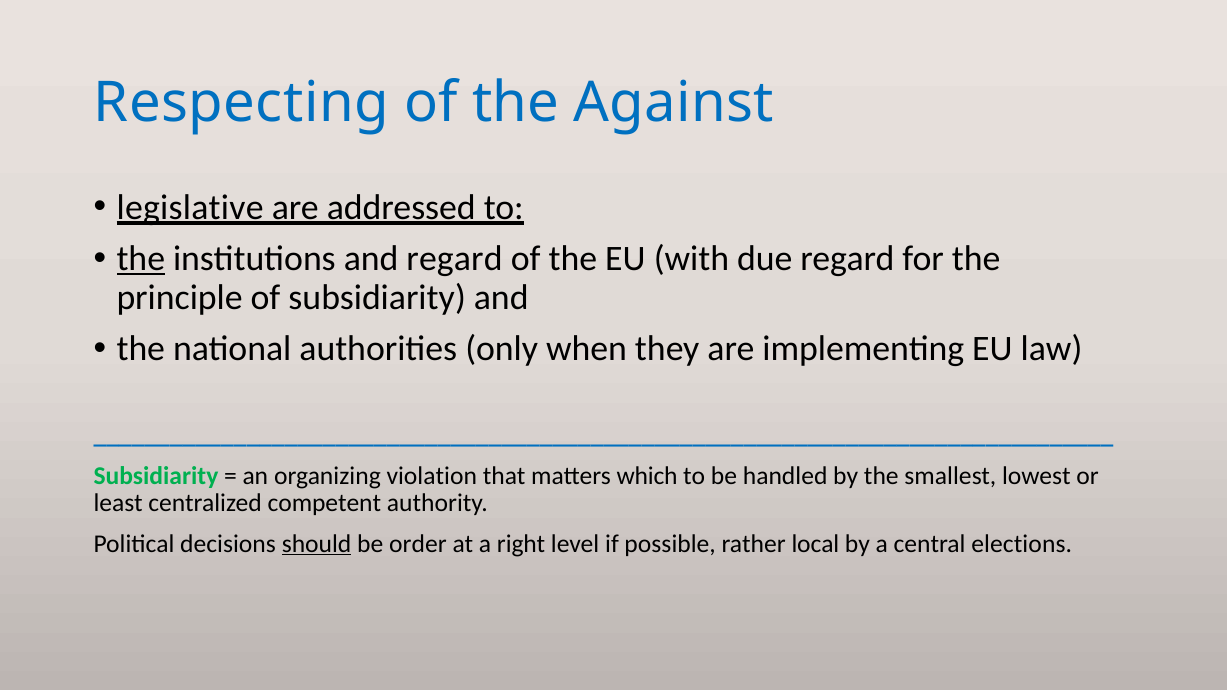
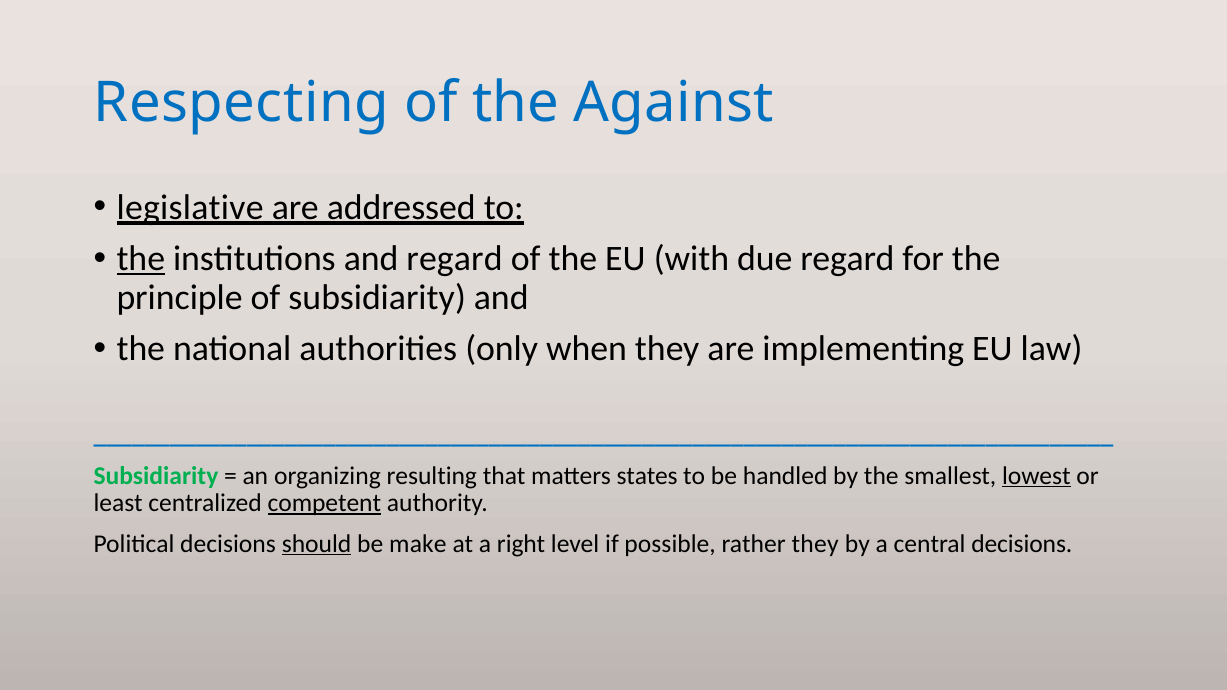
violation: violation -> resulting (432, 476)
which: which -> states (647, 476)
lowest underline: none -> present (1036, 476)
competent underline: none -> present (324, 503)
order: order -> make (418, 544)
rather local: local -> they (815, 544)
central elections: elections -> decisions (1022, 544)
